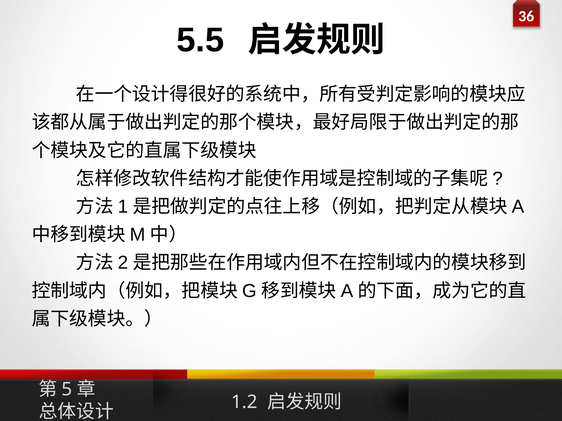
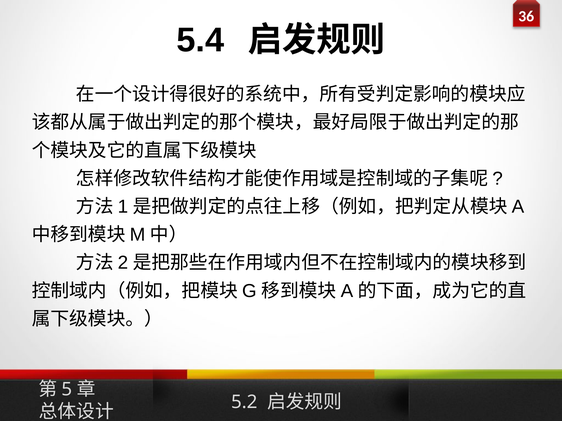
5.5: 5.5 -> 5.4 (200, 40)
1.2: 1.2 -> 5.2 (244, 403)
